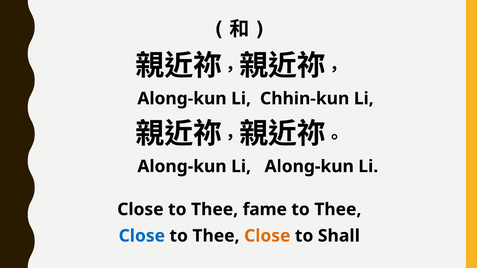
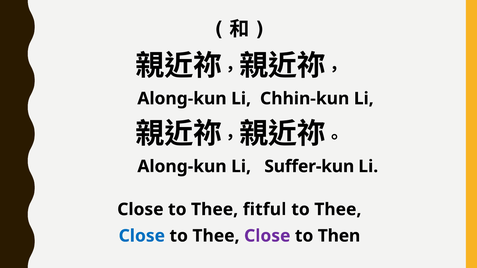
Li Along-kun: Along-kun -> Suffer-kun (309, 167)
fame: fame -> fitful (265, 210)
Close colour: orange -> purple (267, 236)
Shall: Shall -> Then (339, 236)
